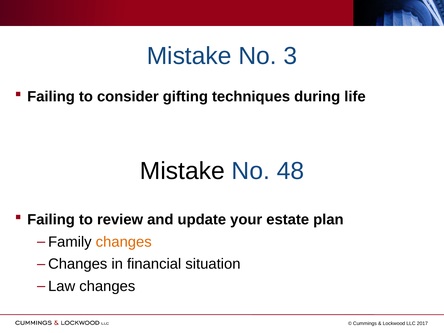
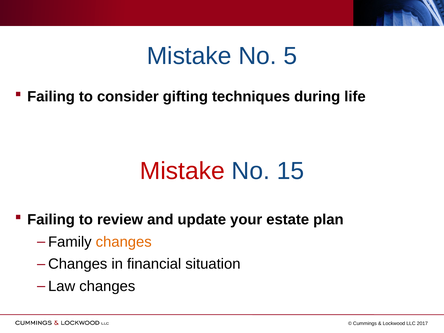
3: 3 -> 5 (290, 56)
Mistake colour: black -> red (182, 171)
48: 48 -> 15 (290, 171)
